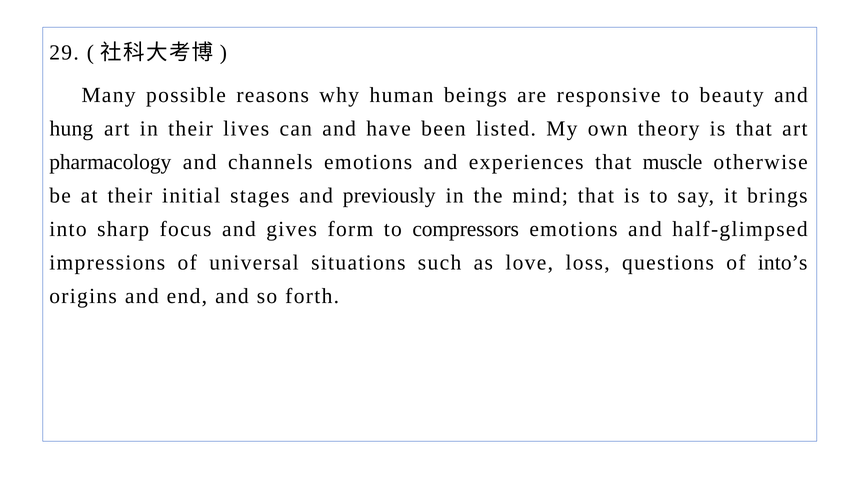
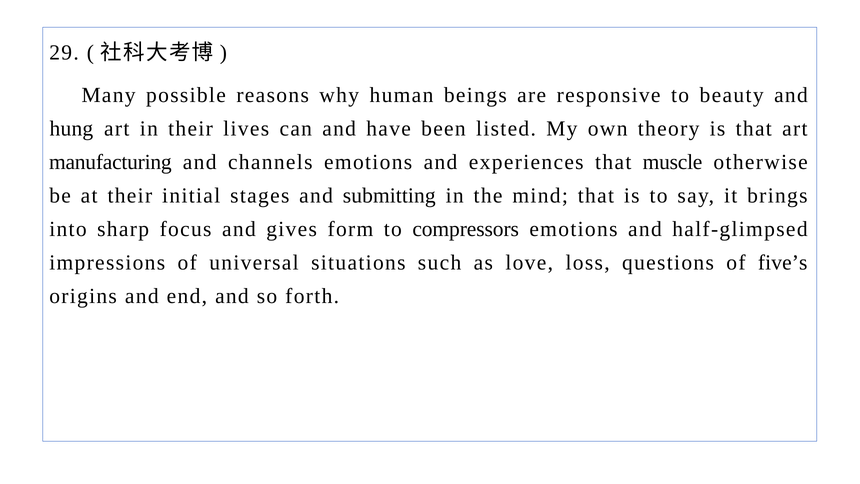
pharmacology: pharmacology -> manufacturing (110, 162)
previously: previously -> submitting (389, 196)
into’s: into’s -> five’s (783, 263)
